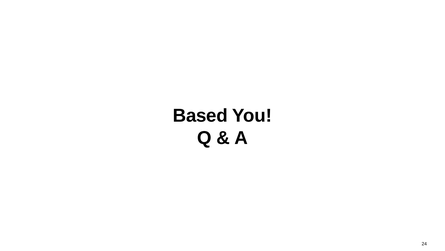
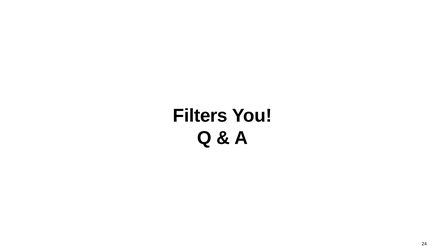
Based: Based -> Filters (200, 115)
